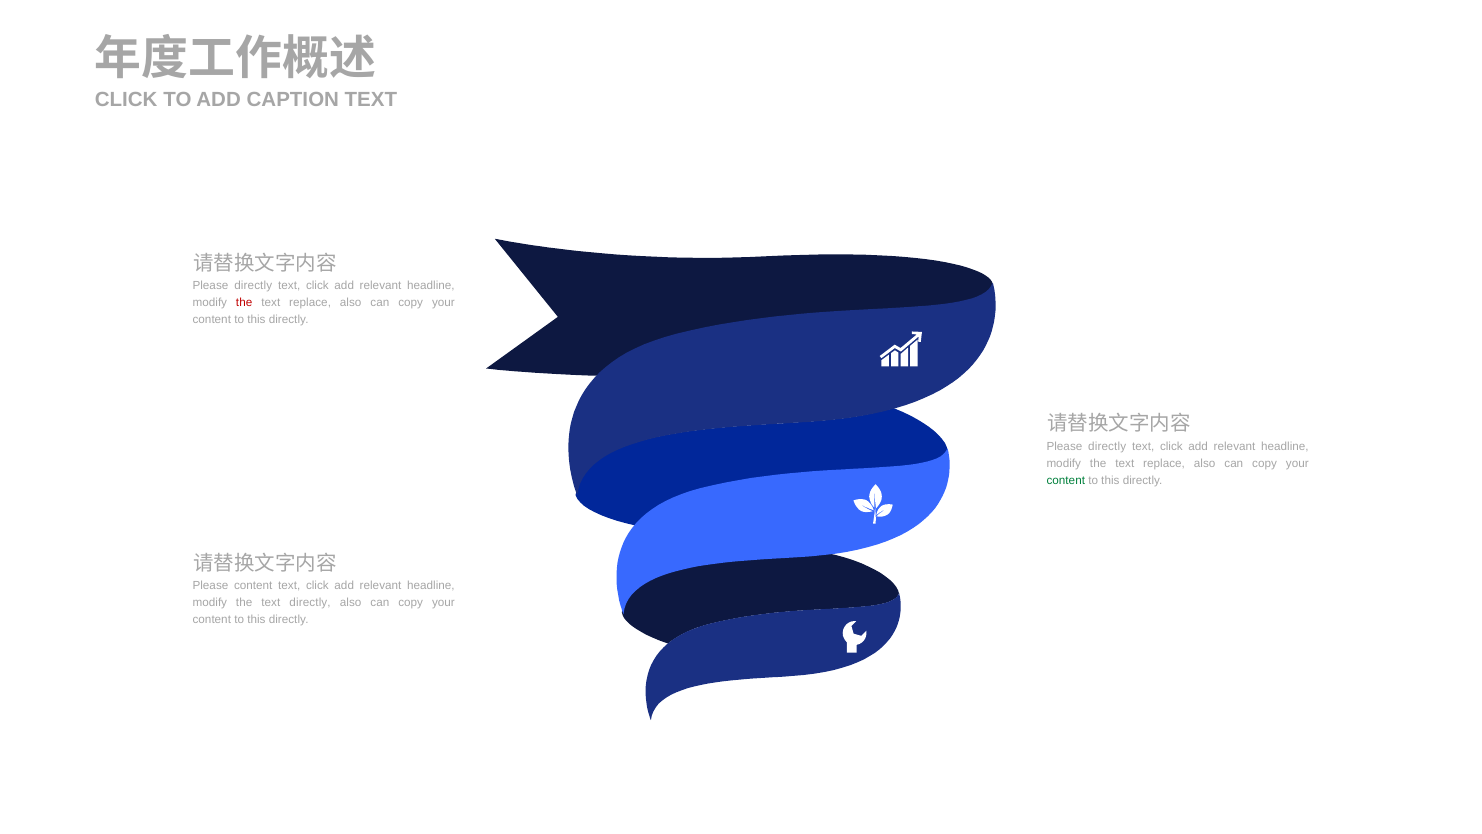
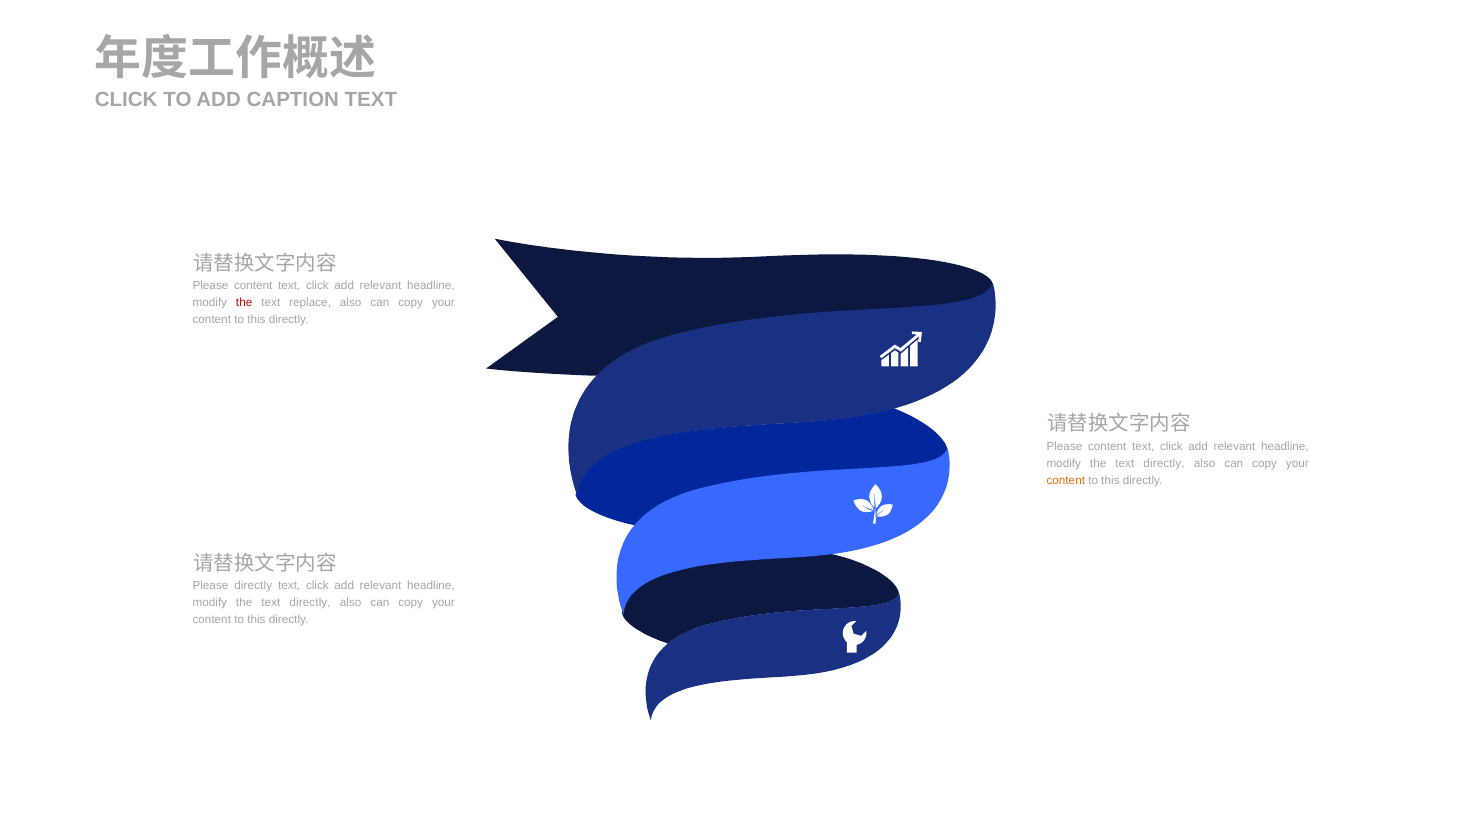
directly: directly -> content (253, 286)
directly: directly -> content (1107, 446)
replace: replace -> directly (1164, 463)
content colour: green -> orange (1066, 480)
Please content: content -> directly (253, 586)
